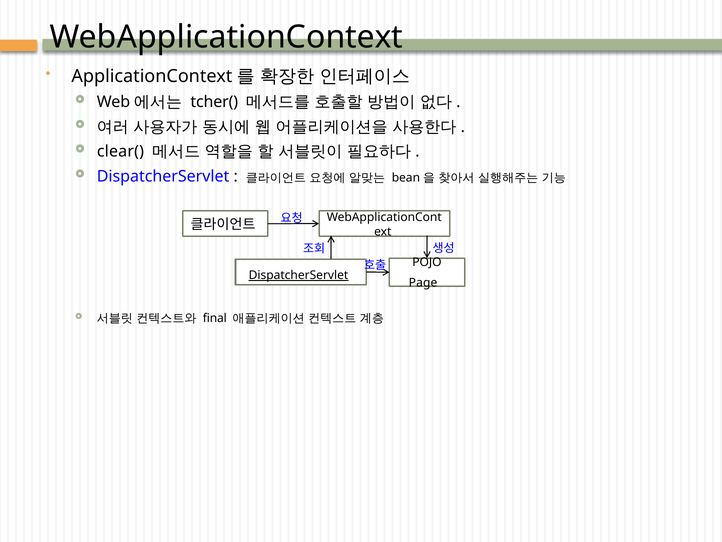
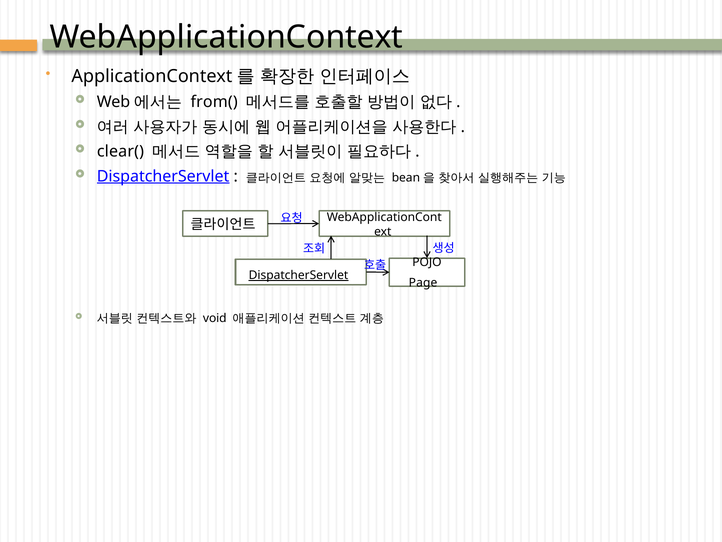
tcher(: tcher( -> from( (214, 102)
DispatcherServlet underline: none -> present (163, 176)
final: final -> void (215, 318)
